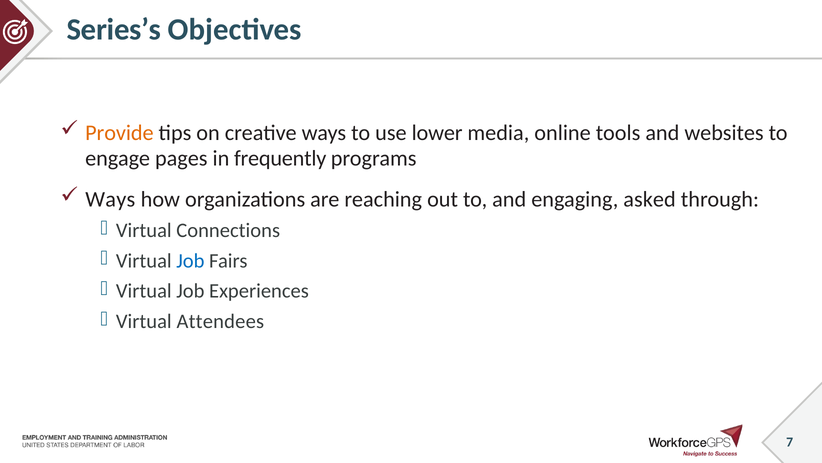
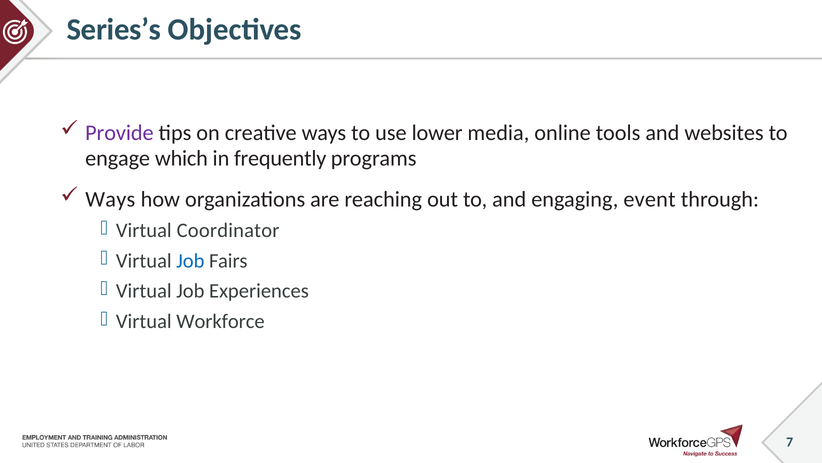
Provide colour: orange -> purple (119, 133)
pages: pages -> which (181, 158)
asked: asked -> event (649, 199)
Connections: Connections -> Coordinator (228, 230)
Attendees: Attendees -> Workforce (220, 321)
